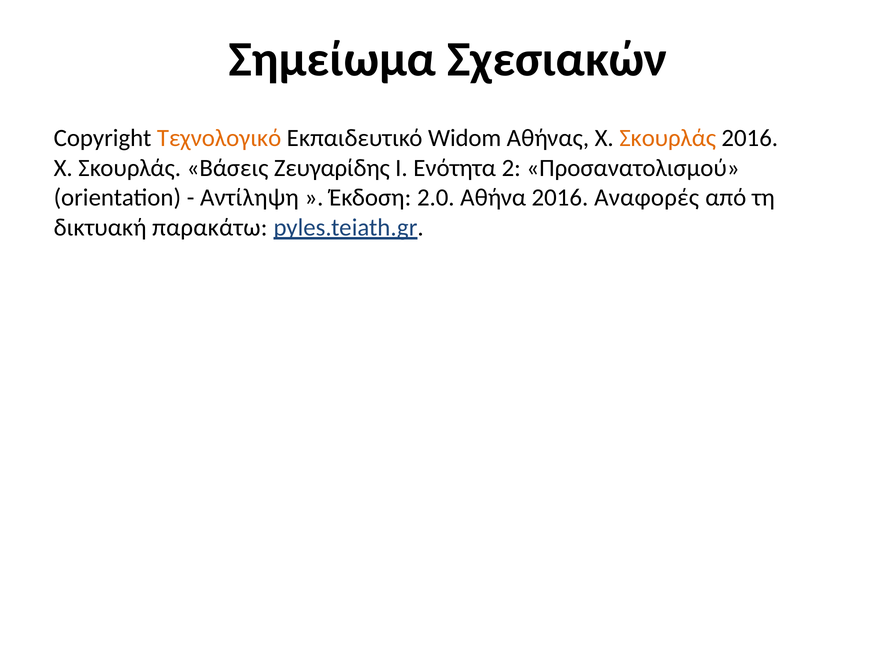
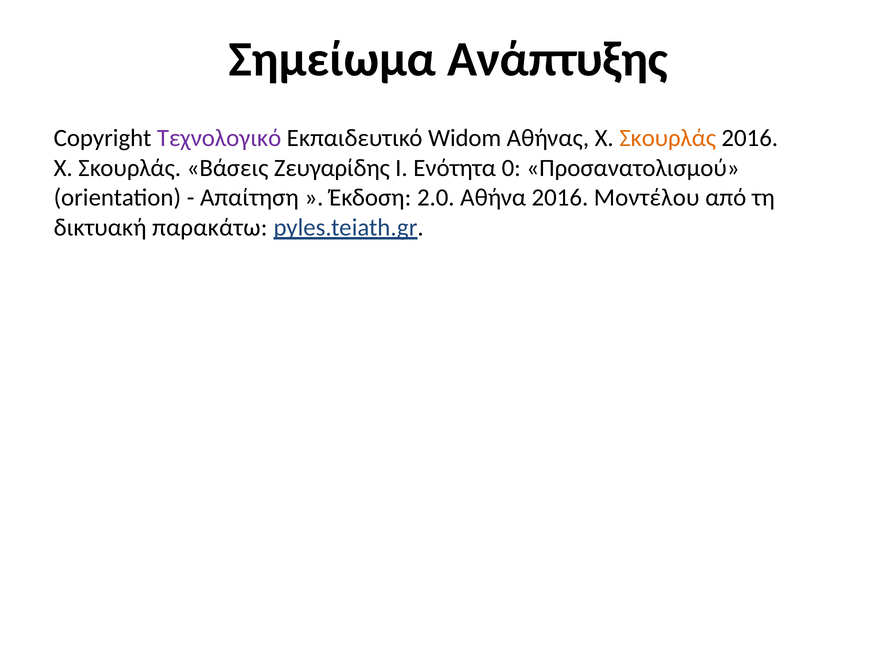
Σχεσιακών: Σχεσιακών -> Ανάπτυξης (558, 59)
Τεχνολογικό colour: orange -> purple (219, 138)
2: 2 -> 0 (511, 168)
Αντίληψη: Αντίληψη -> Απαίτηση (249, 198)
Αναφορές: Αναφορές -> Μοντέλου (647, 198)
